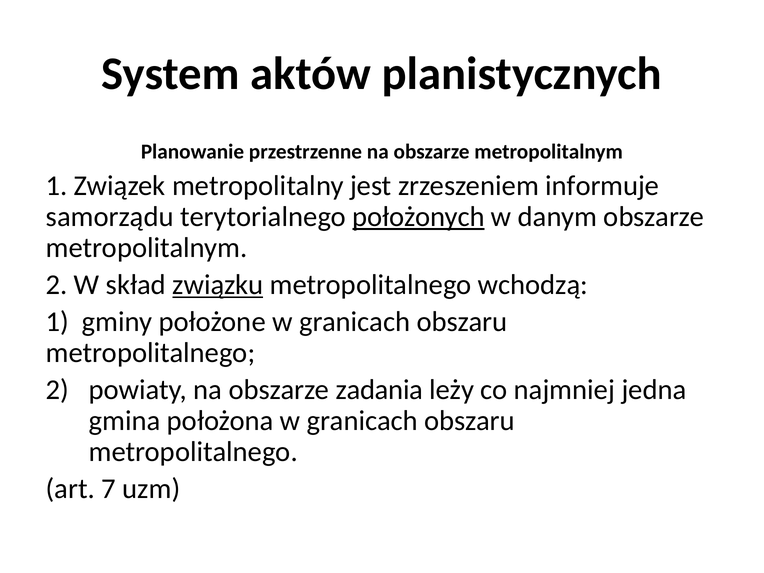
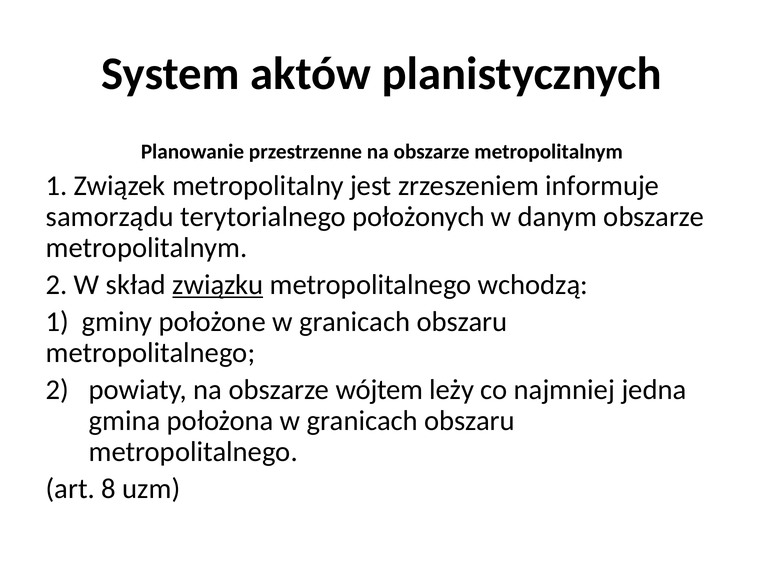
położonych underline: present -> none (419, 217)
zadania: zadania -> wójtem (379, 390)
7: 7 -> 8 (109, 489)
